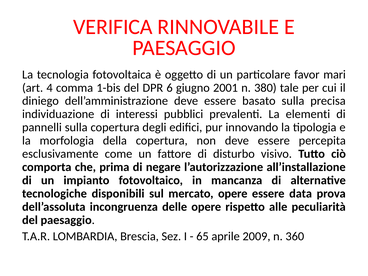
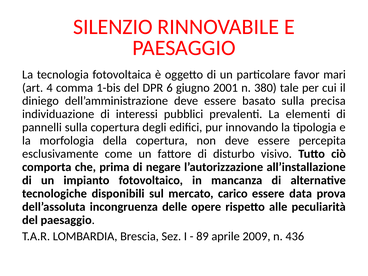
VERIFICA: VERIFICA -> SILENZIO (113, 27)
mercato opere: opere -> carico (233, 194)
65: 65 -> 89 (202, 236)
360: 360 -> 436 (295, 236)
